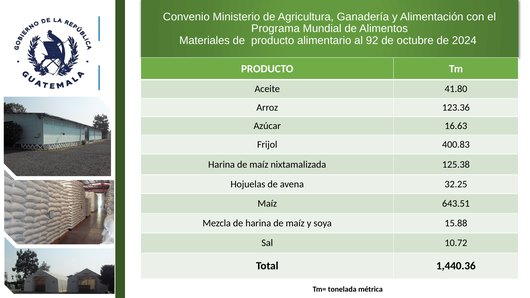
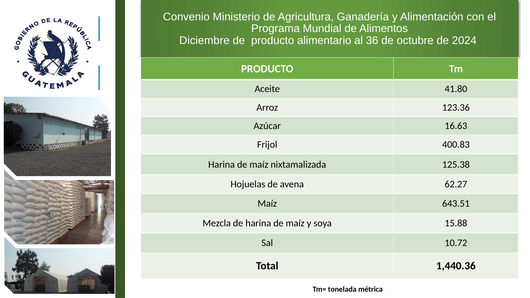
Materiales: Materiales -> Diciembre (204, 41)
92: 92 -> 36 (372, 41)
32.25: 32.25 -> 62.27 (456, 184)
